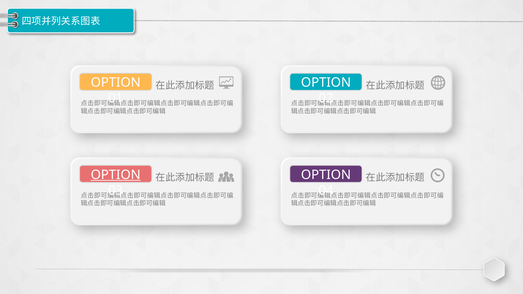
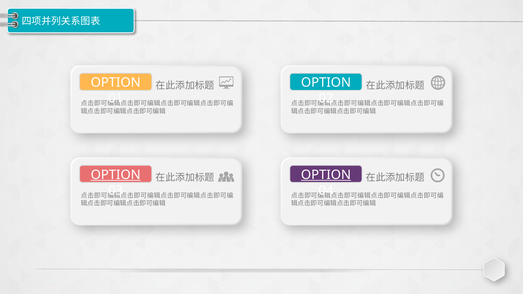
OPTION underline: none -> present (326, 175)
